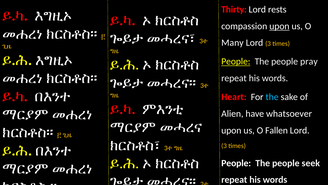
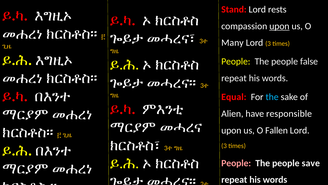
Thirty: Thirty -> Stand (234, 9)
People underline: present -> none (236, 61)
pray: pray -> false (309, 61)
Heart: Heart -> Equal (234, 97)
whatsoever: whatsoever -> responsible (289, 113)
People colour: white -> pink (236, 163)
seek: seek -> save (311, 163)
